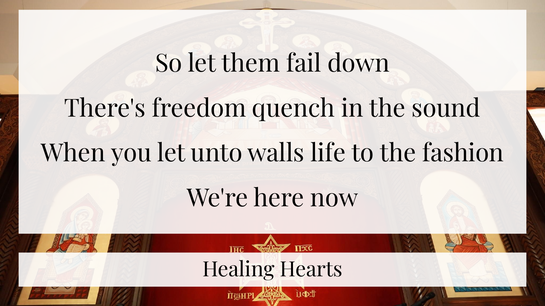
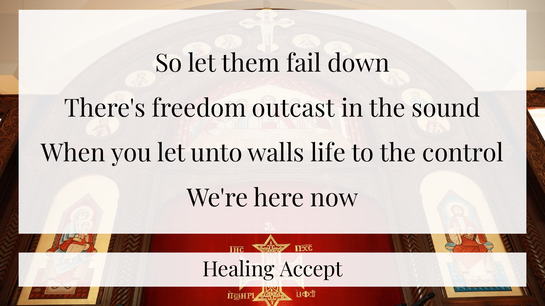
quench: quench -> outcast (293, 109)
fashion: fashion -> control (463, 154)
Hearts: Hearts -> Accept (311, 270)
